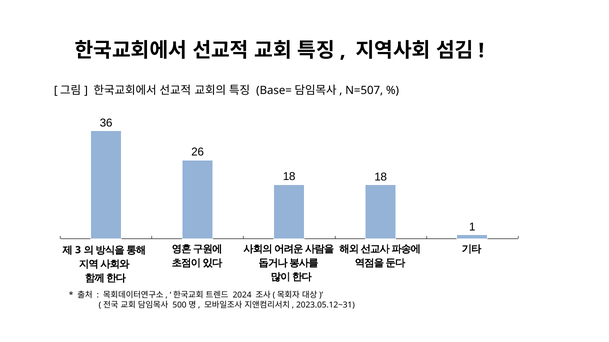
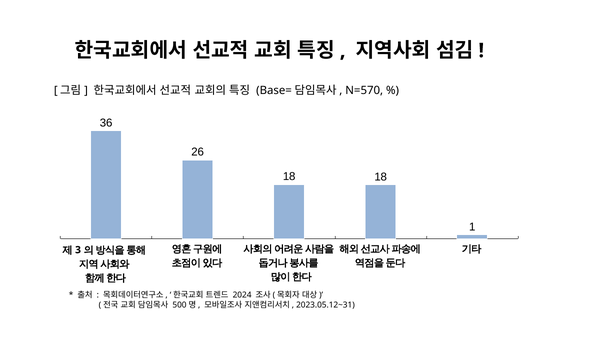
N=507: N=507 -> N=570 (364, 91)
